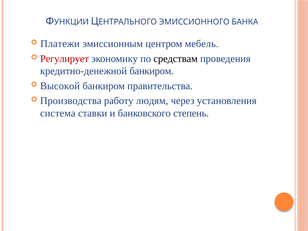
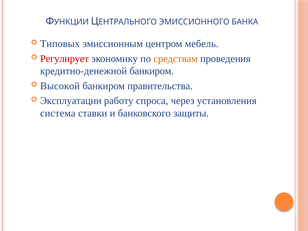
Платежи: Платежи -> Типовых (60, 44)
средствам colour: black -> orange (176, 59)
Производства: Производства -> Эксплуатации (71, 101)
людям: людям -> спроса (152, 101)
степень: степень -> защиты (191, 113)
